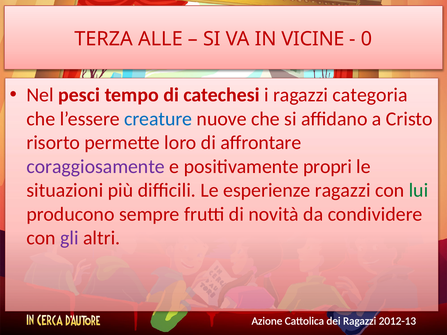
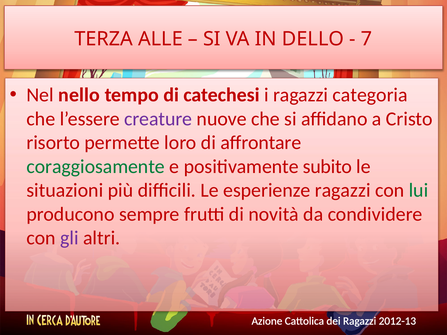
VICINE: VICINE -> DELLO (313, 39)
0: 0 -> 7 (367, 39)
pesci: pesci -> nello (79, 95)
creature colour: blue -> purple (158, 119)
coraggiosamente colour: purple -> green (96, 167)
propri: propri -> subito (327, 167)
